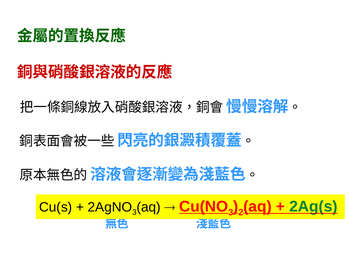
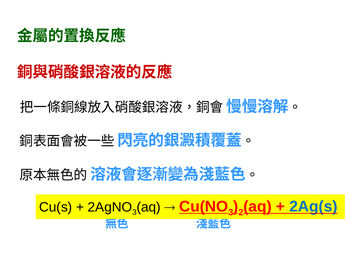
2Ag(s colour: green -> blue (314, 207)
